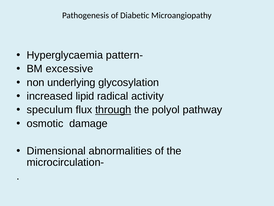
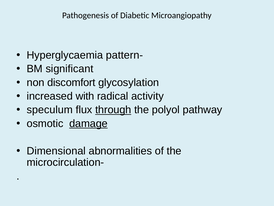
excessive: excessive -> significant (70, 69)
underlying: underlying -> discomfort (71, 82)
lipid: lipid -> with (85, 96)
damage underline: none -> present (88, 123)
